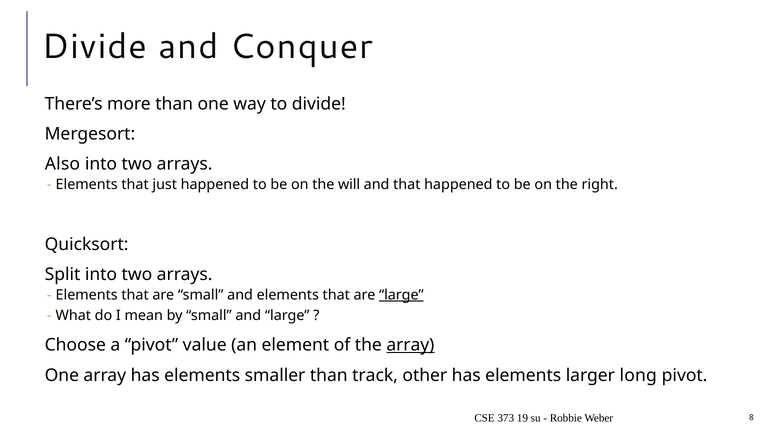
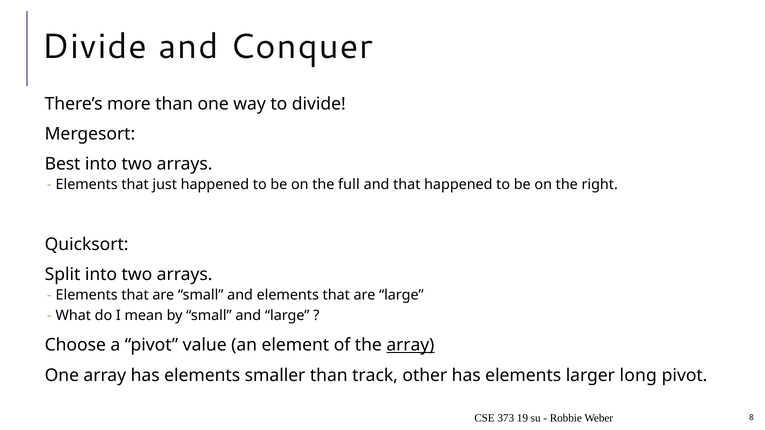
Also: Also -> Best (63, 164)
will: will -> full (349, 185)
large underline: present -> none (401, 295)
